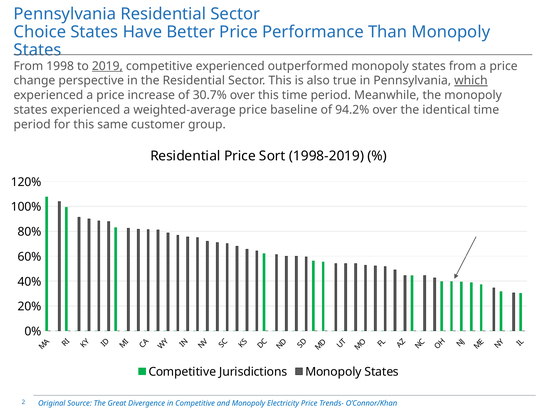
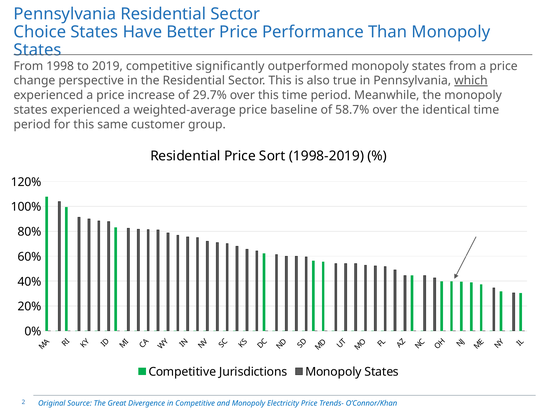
2019 underline: present -> none (107, 66)
competitive experienced: experienced -> significantly (230, 66)
30.7%: 30.7% -> 29.7% (210, 95)
94.2%: 94.2% -> 58.7% (352, 110)
